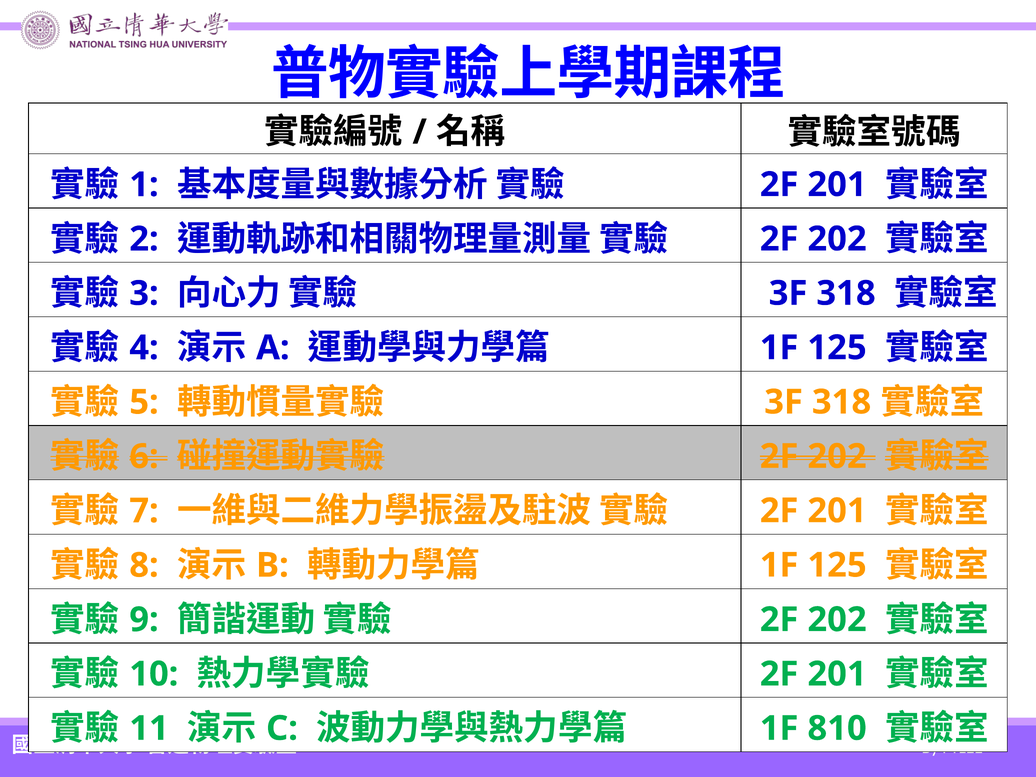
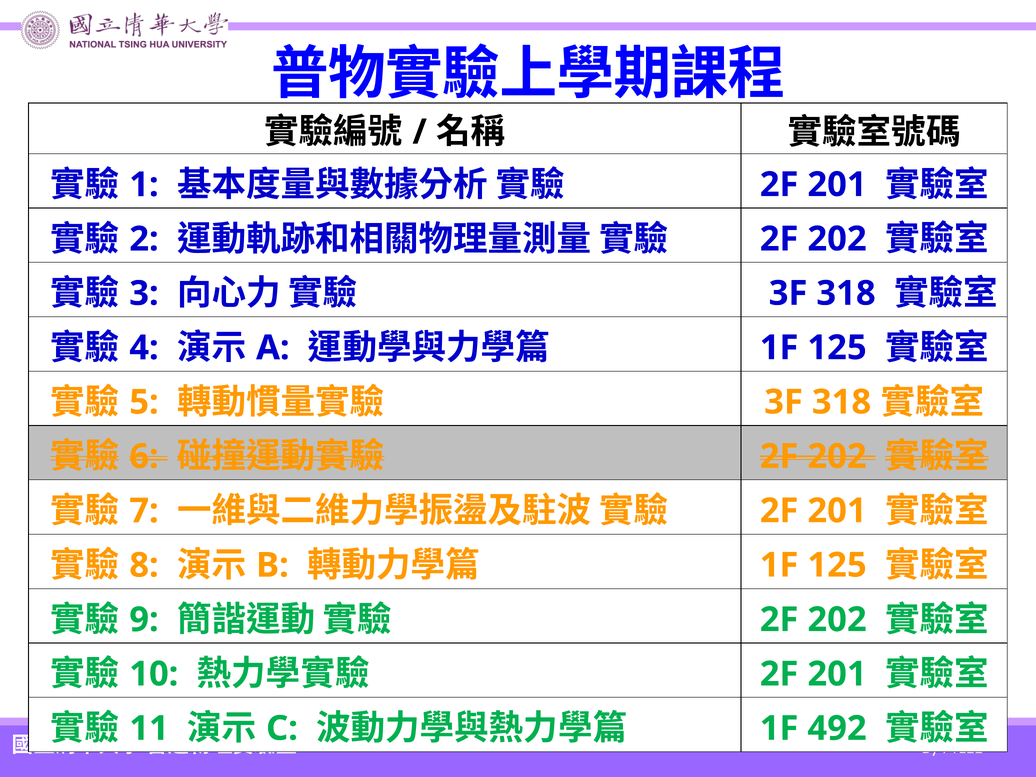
810: 810 -> 492 (837, 728)
